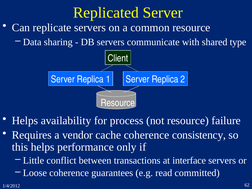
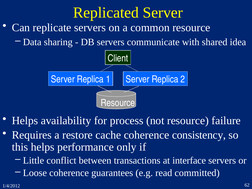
type: type -> idea (238, 42)
vendor: vendor -> restore (78, 135)
